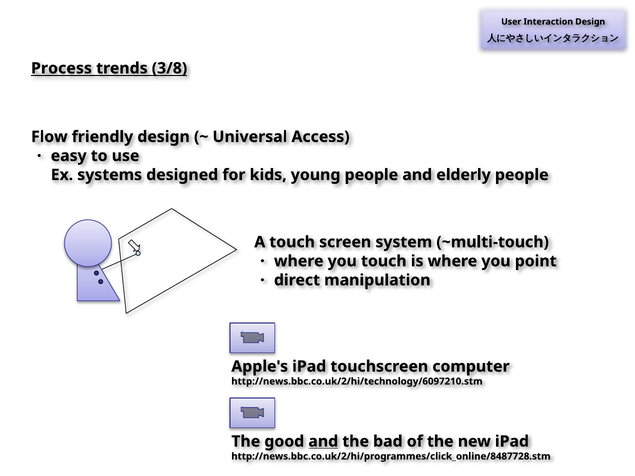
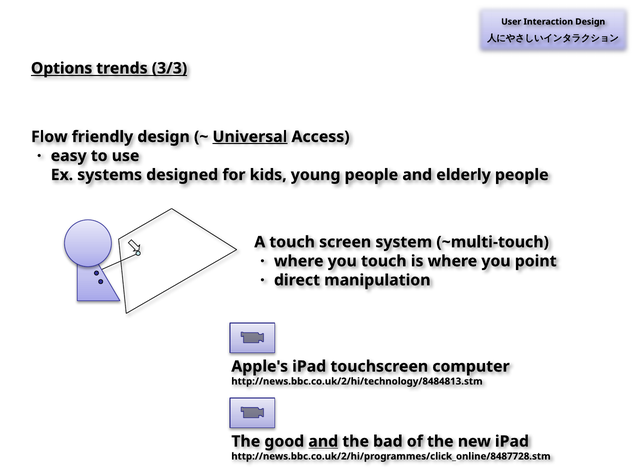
Process: Process -> Options (62, 68)
3/8: 3/8 -> 3/3 (169, 68)
Universal underline: none -> present (250, 137)
http://news.bbc.co.uk/2/hi/technology/6097210.stm: http://news.bbc.co.uk/2/hi/technology/6097210.stm -> http://news.bbc.co.uk/2/hi/technology/8484813.stm (357, 382)
